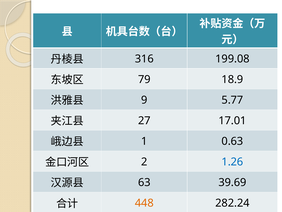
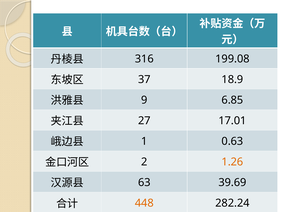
79: 79 -> 37 (144, 79)
5.77: 5.77 -> 6.85 (232, 100)
1.26 colour: blue -> orange (232, 161)
